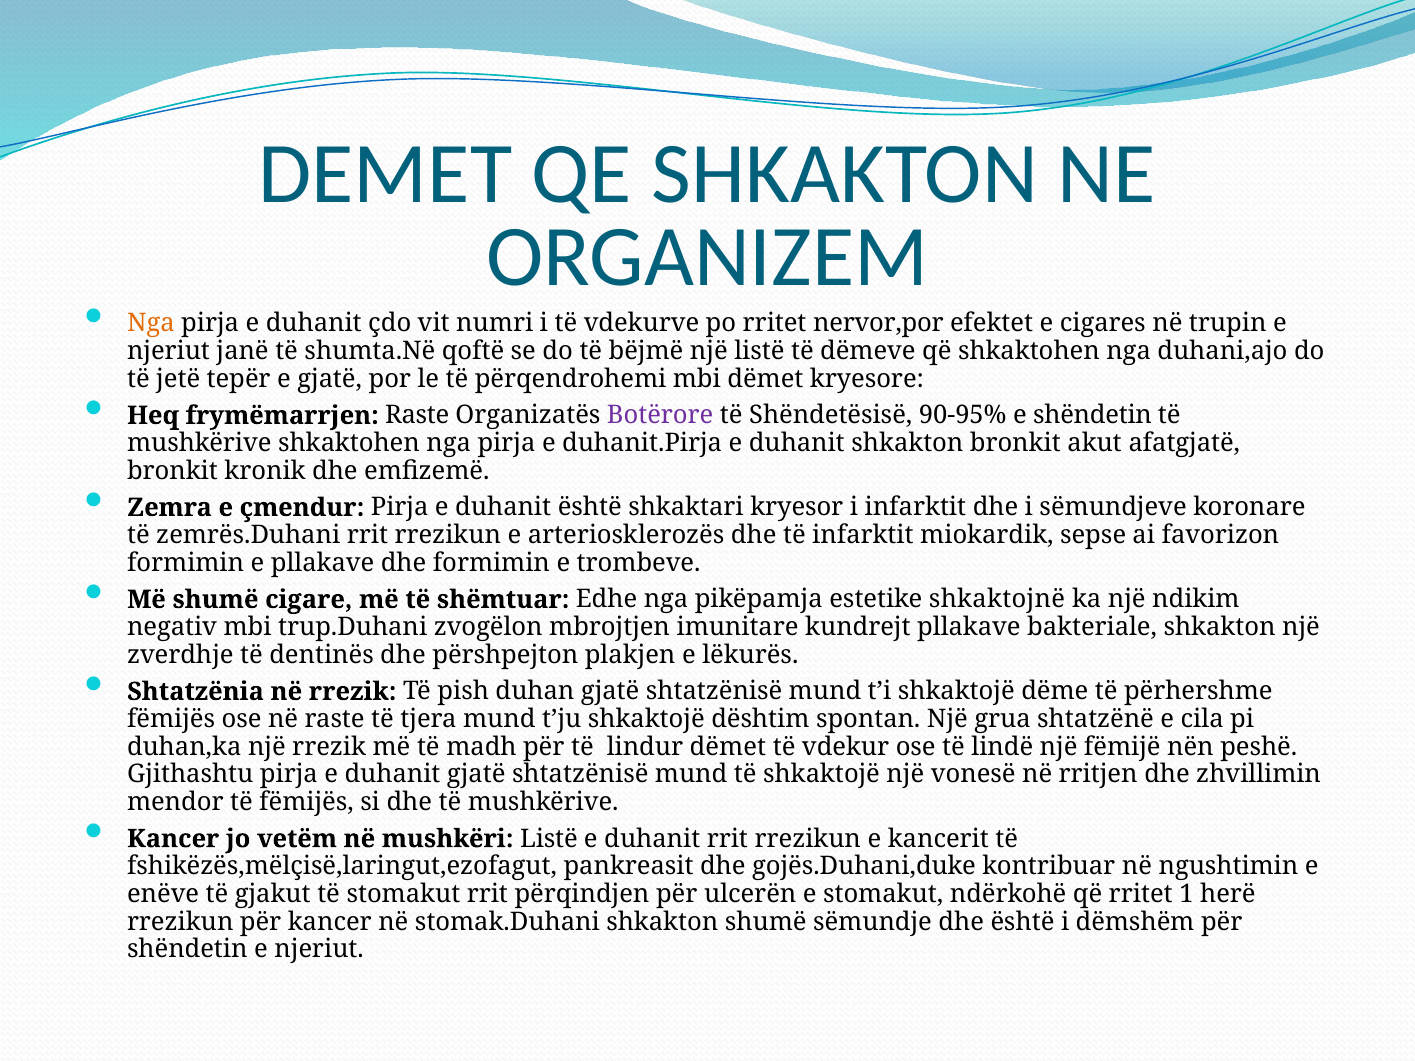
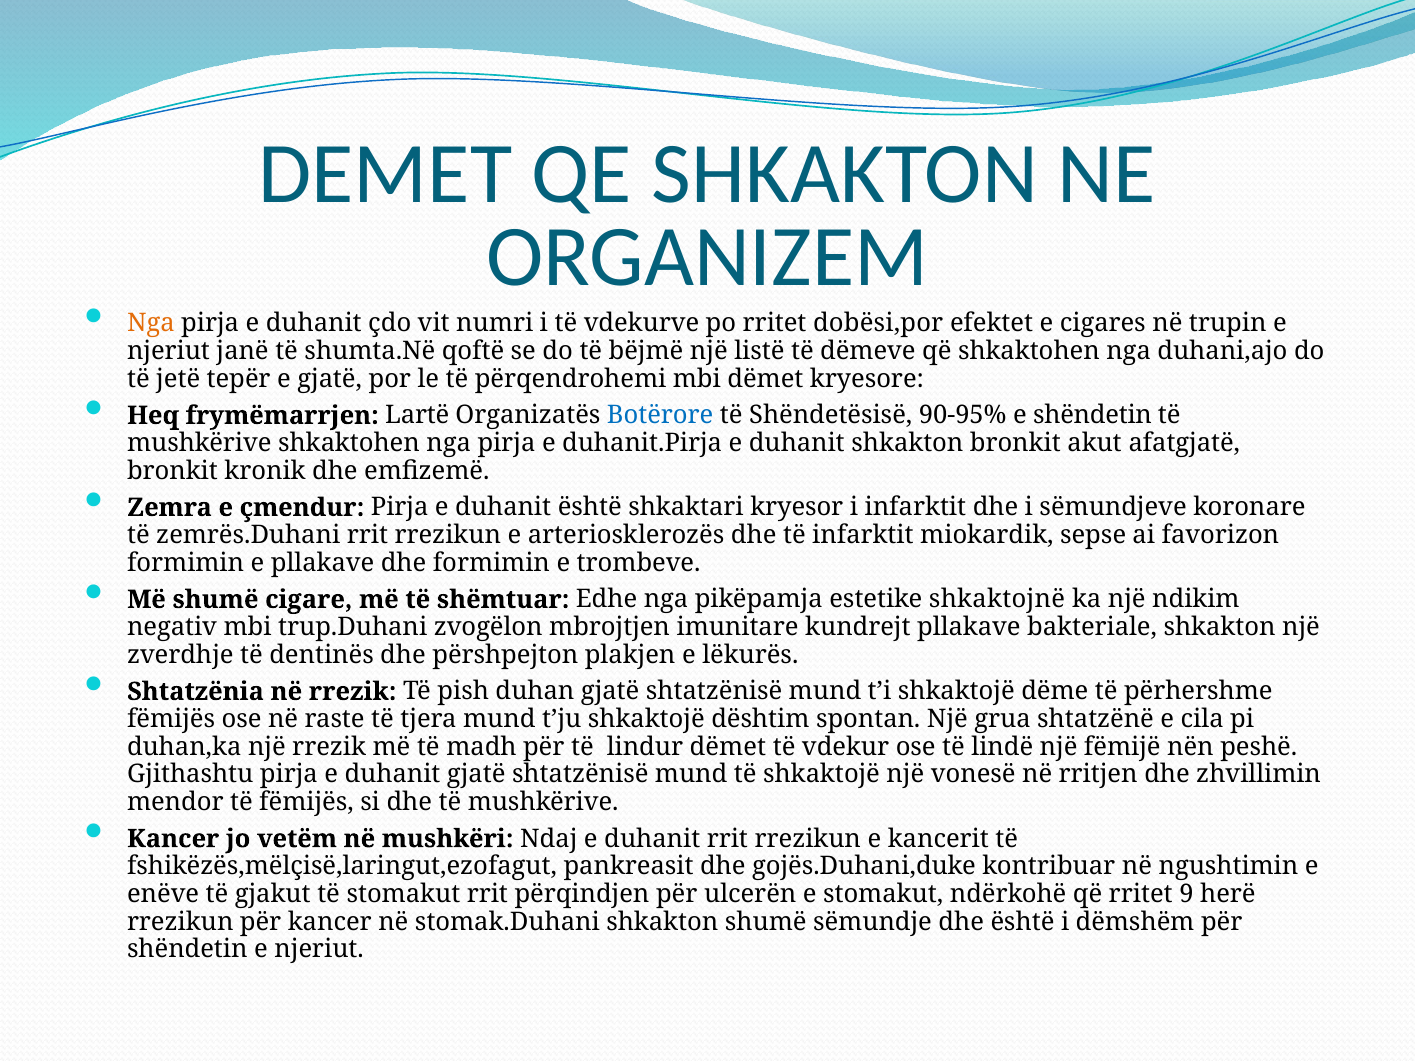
nervor,por: nervor,por -> dobësi,por (878, 324)
frymëmarrjen Raste: Raste -> Lartë (417, 416)
Botërore colour: purple -> blue (660, 416)
mushkëri Listë: Listë -> Ndaj (549, 839)
1: 1 -> 9 (1186, 894)
